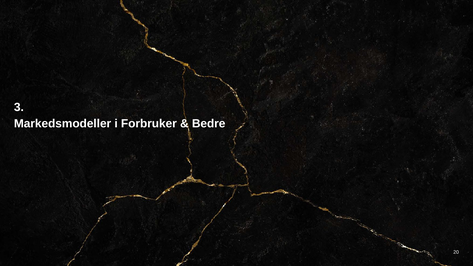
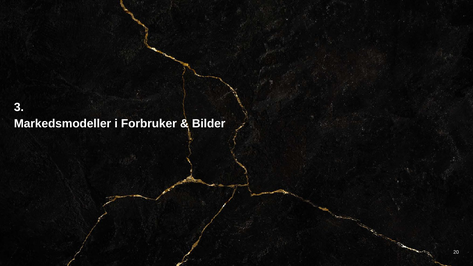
Bedre: Bedre -> Bilder (209, 124)
